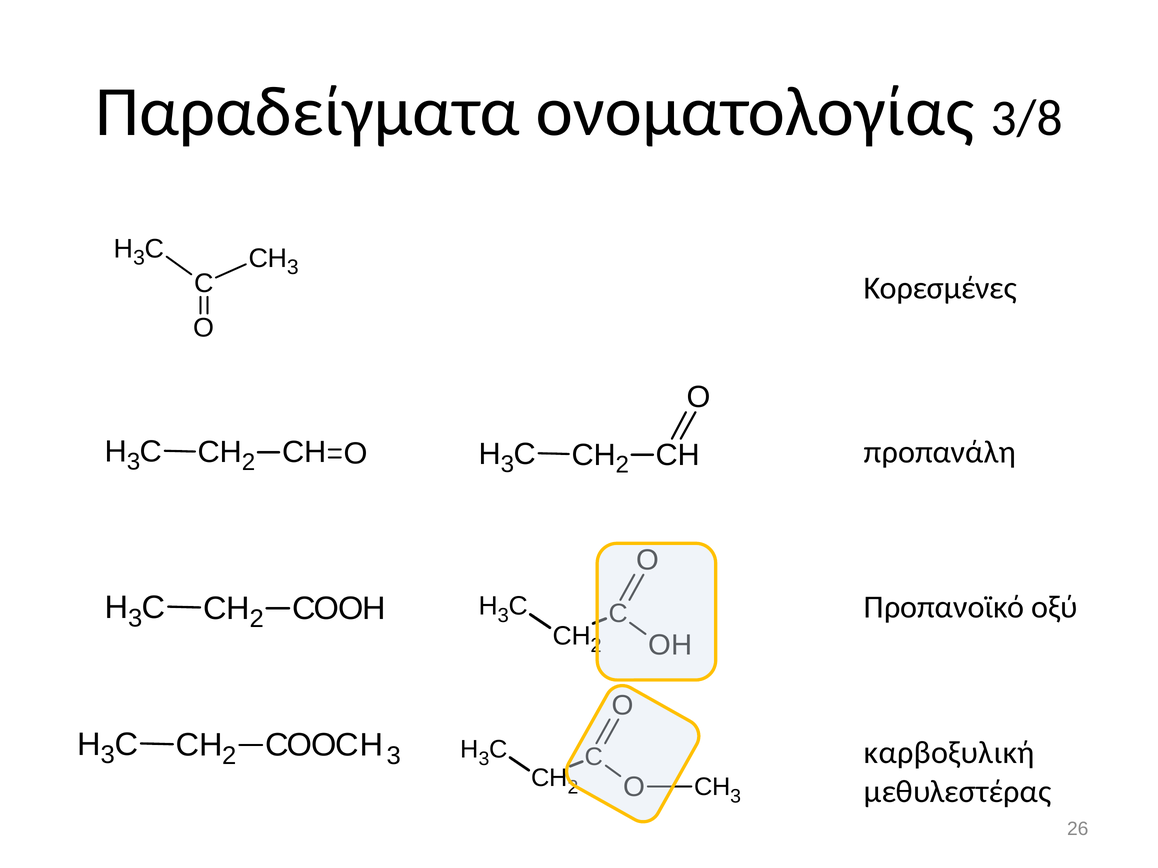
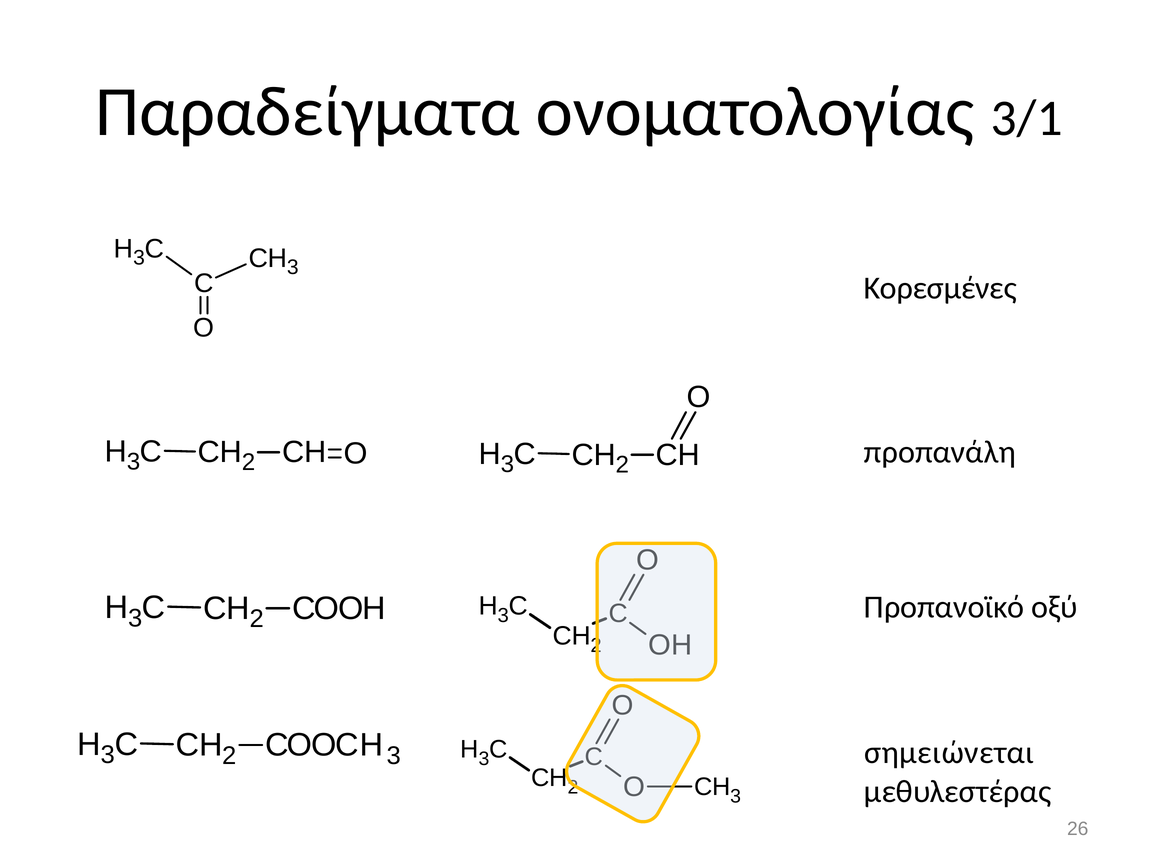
3/8: 3/8 -> 3/1 (1027, 118)
καρβοξυλική: καρβοξυλική -> σημειώνεται (949, 753)
